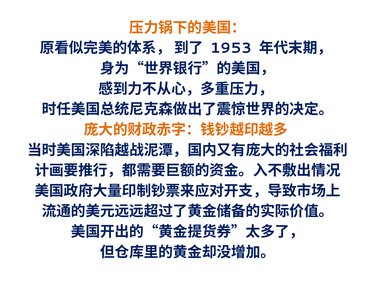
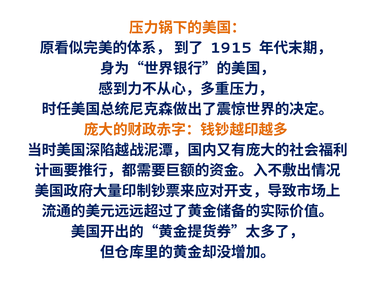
1953: 1953 -> 1915 (231, 48)
